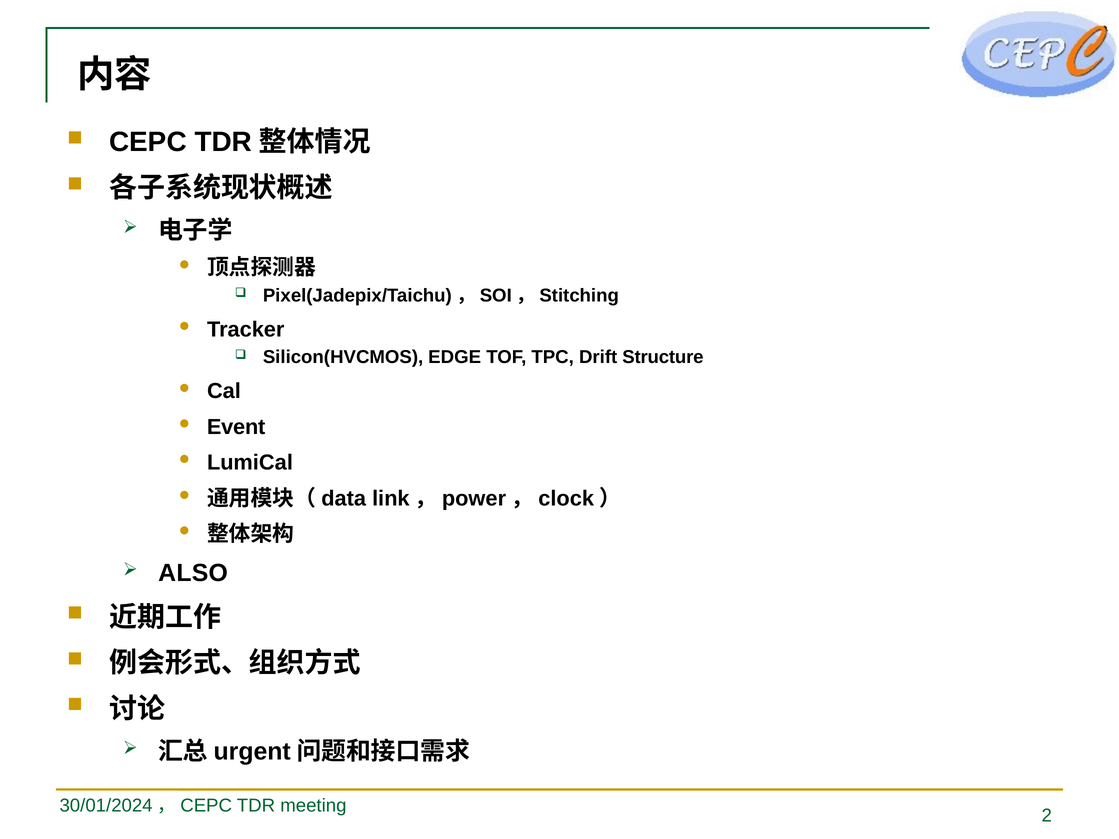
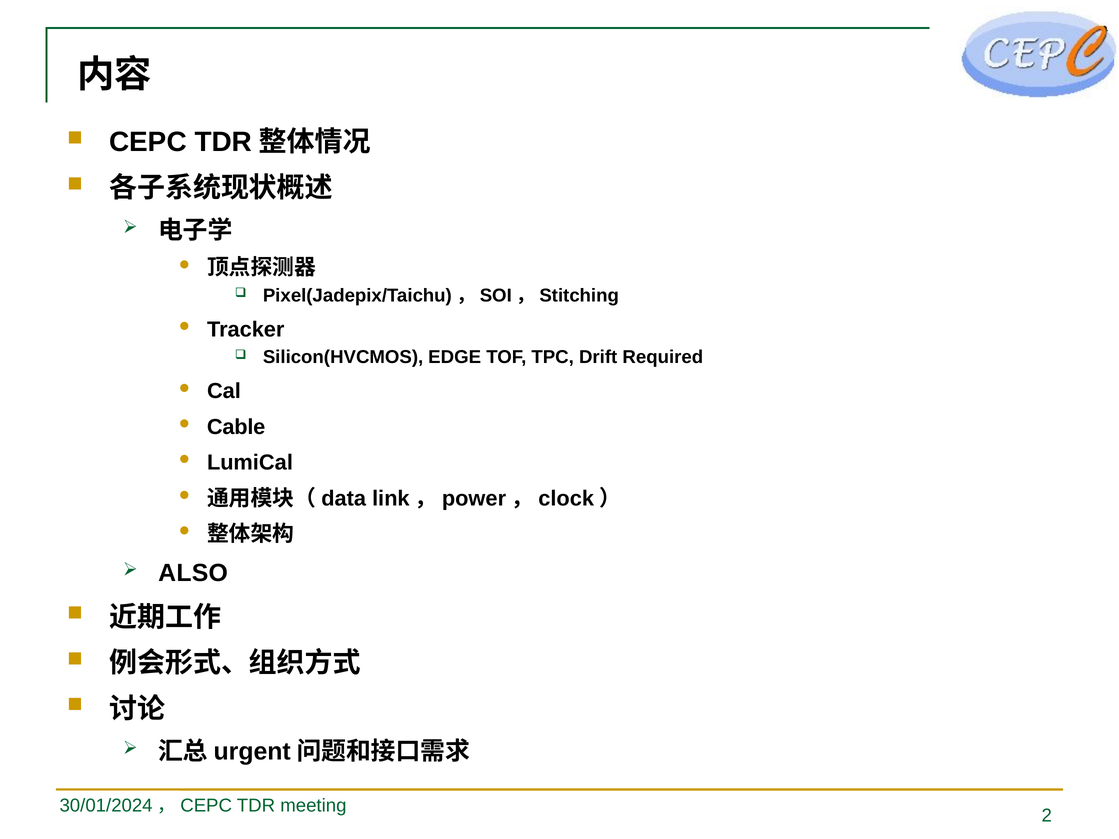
Structure: Structure -> Required (663, 357)
Event: Event -> Cable (236, 427)
